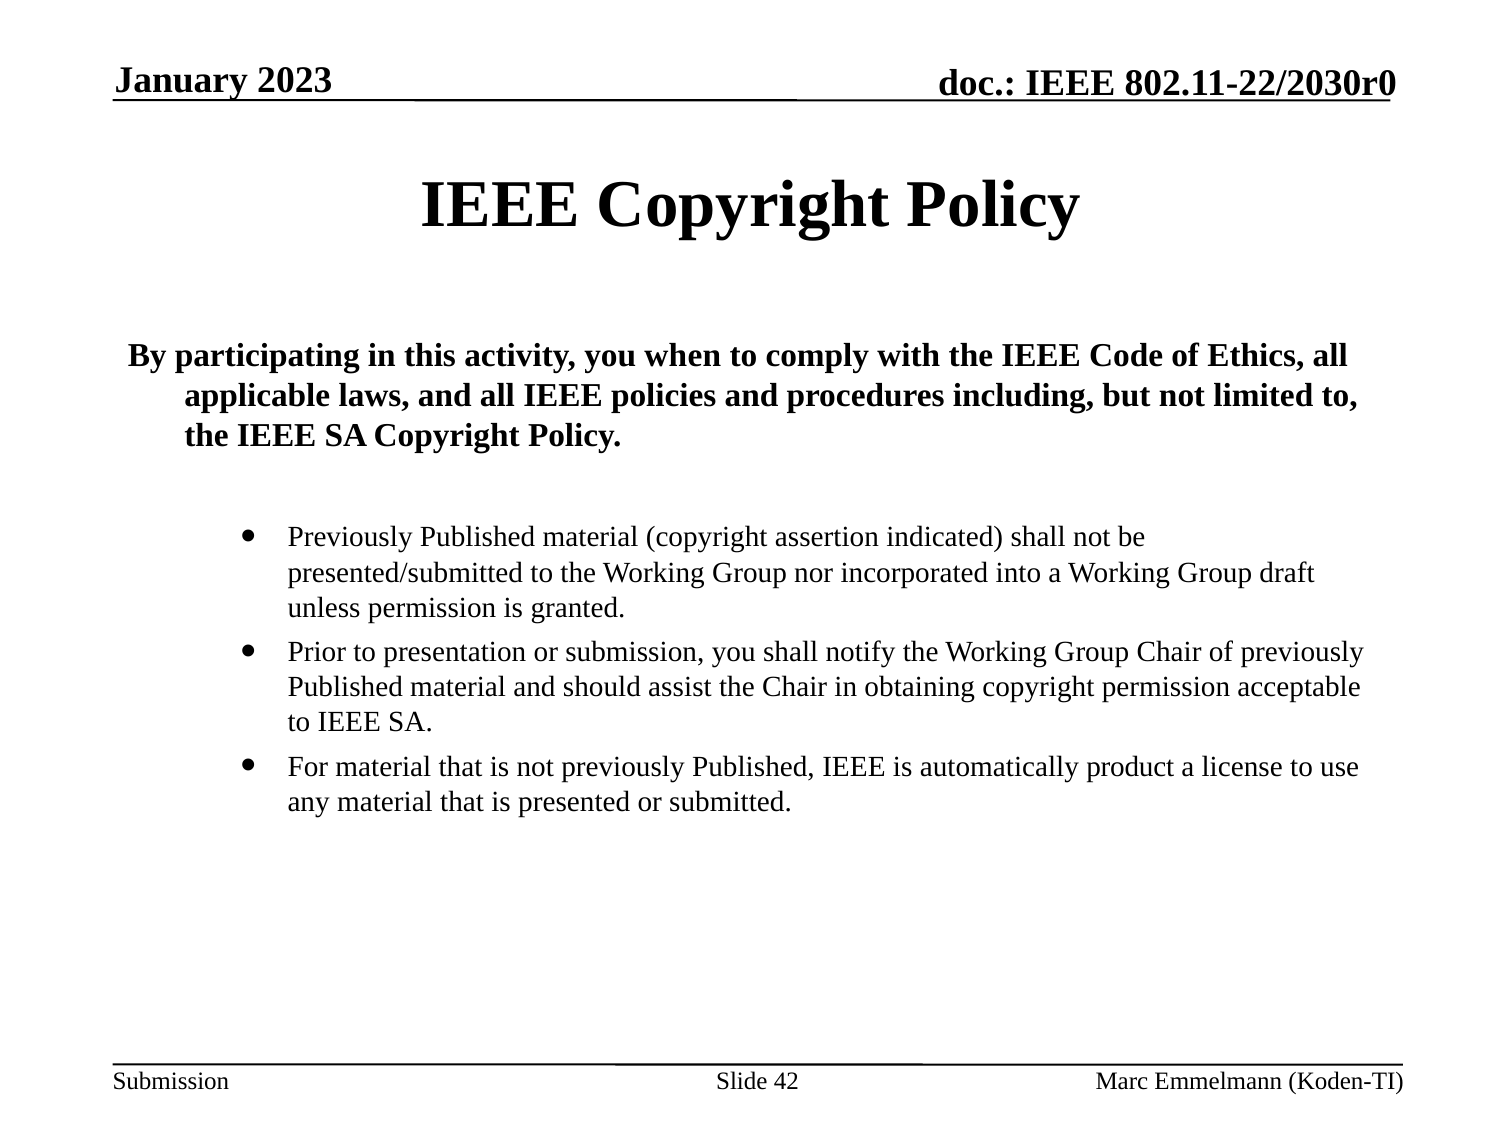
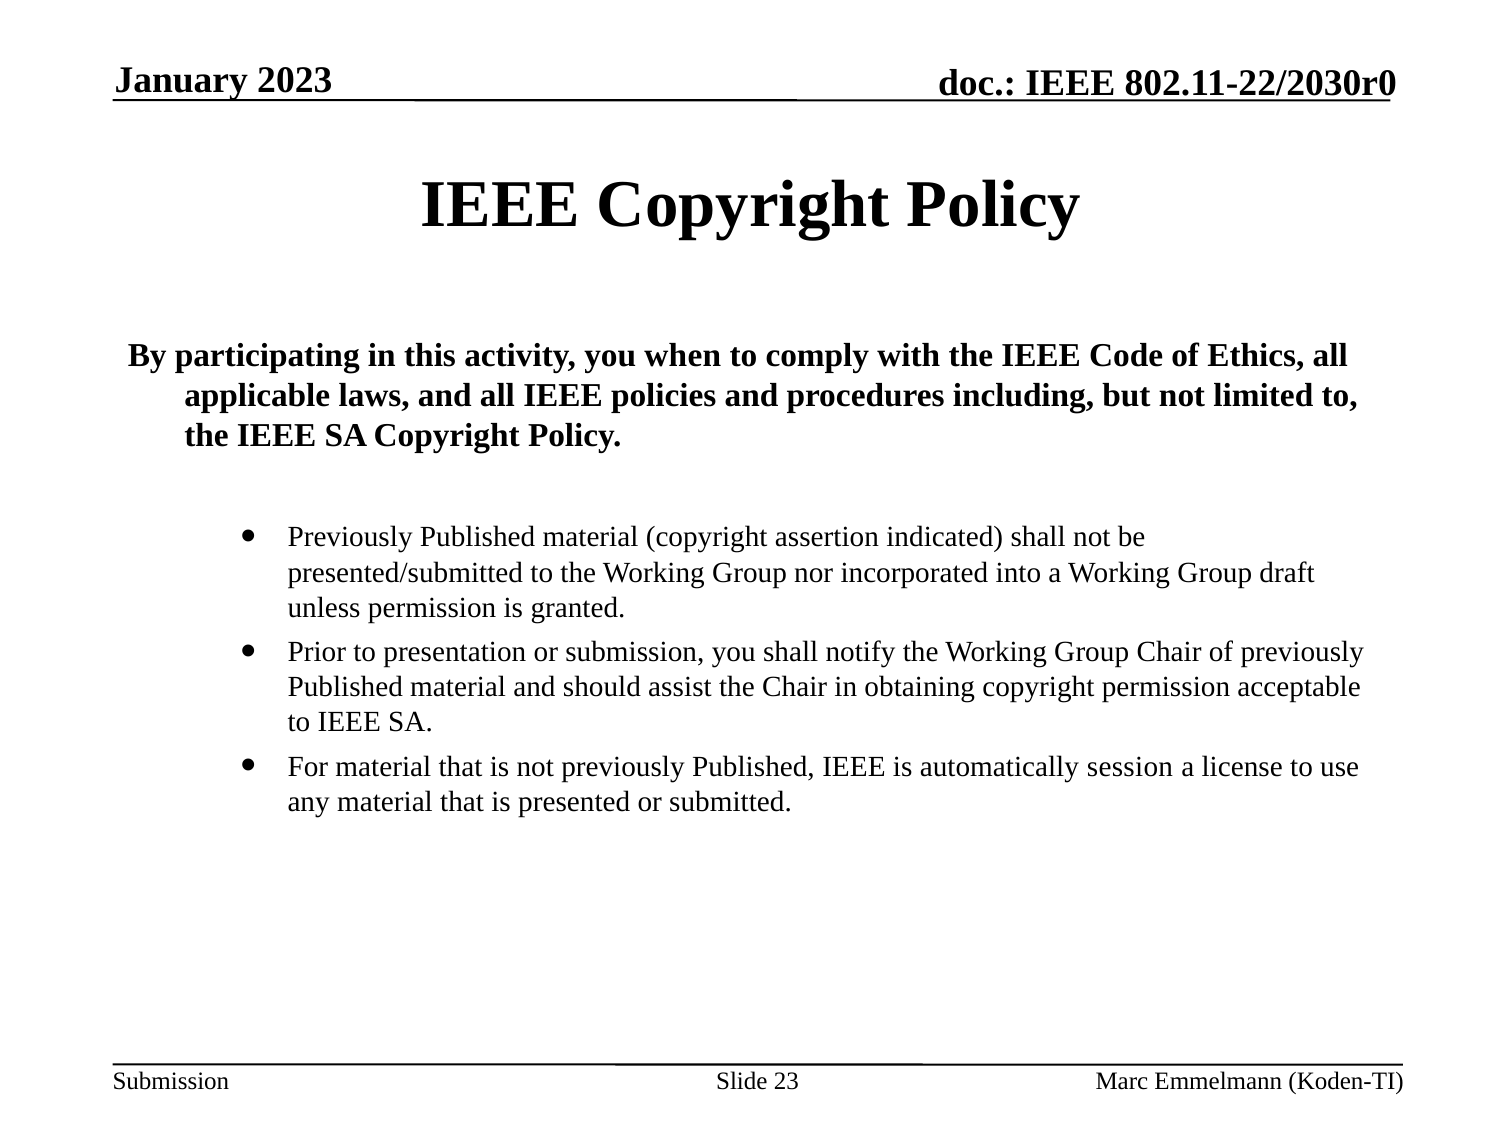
product: product -> session (1130, 767)
42: 42 -> 23 (786, 1081)
